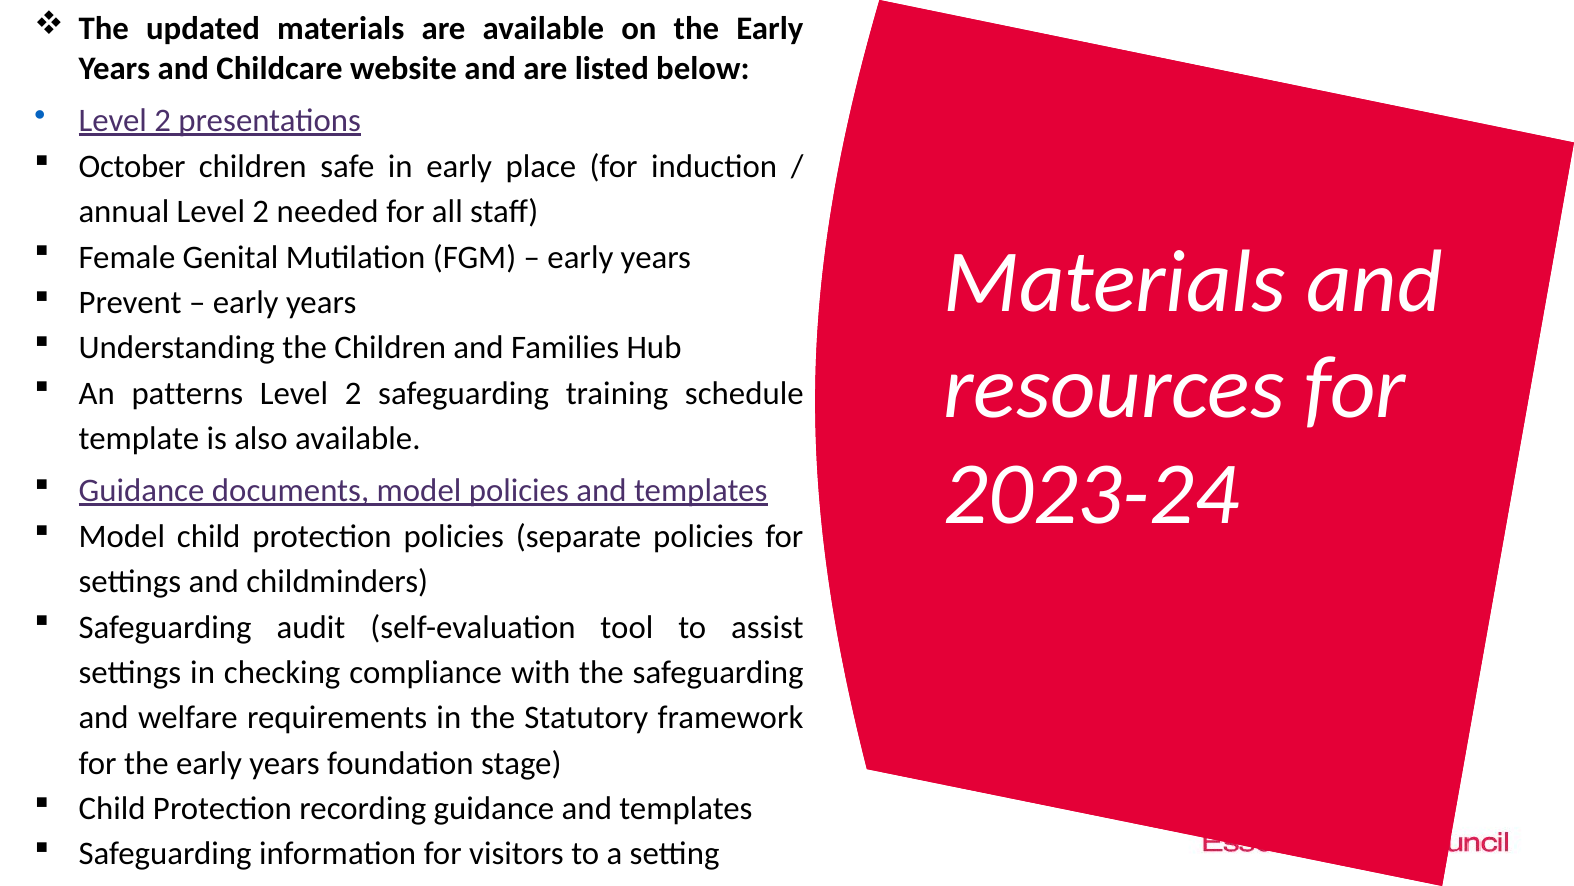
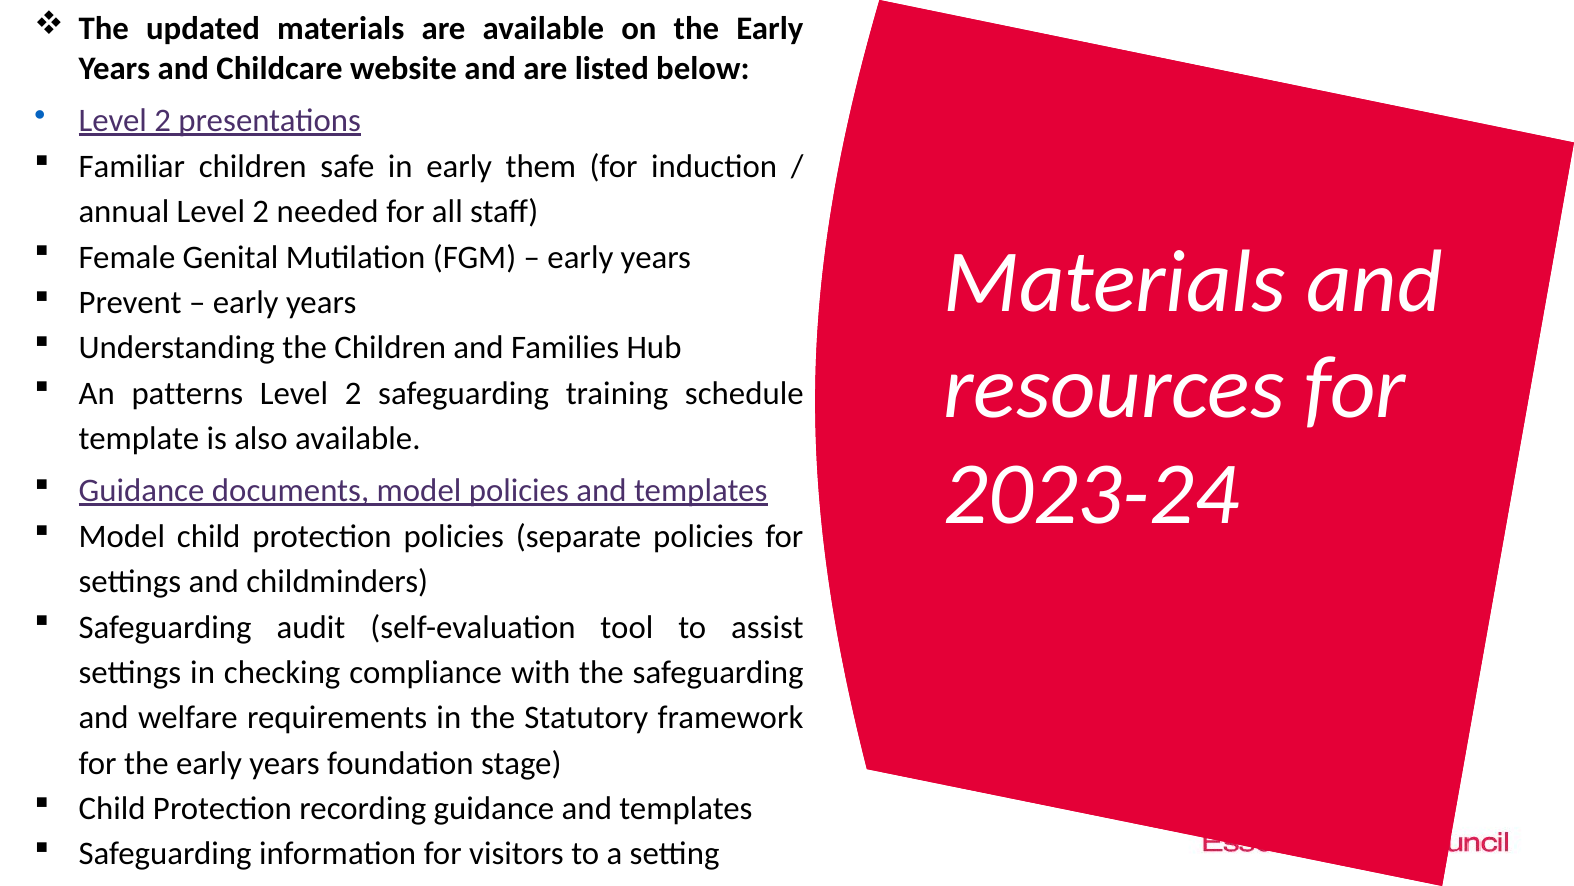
October: October -> Familiar (132, 167)
place: place -> them (541, 167)
